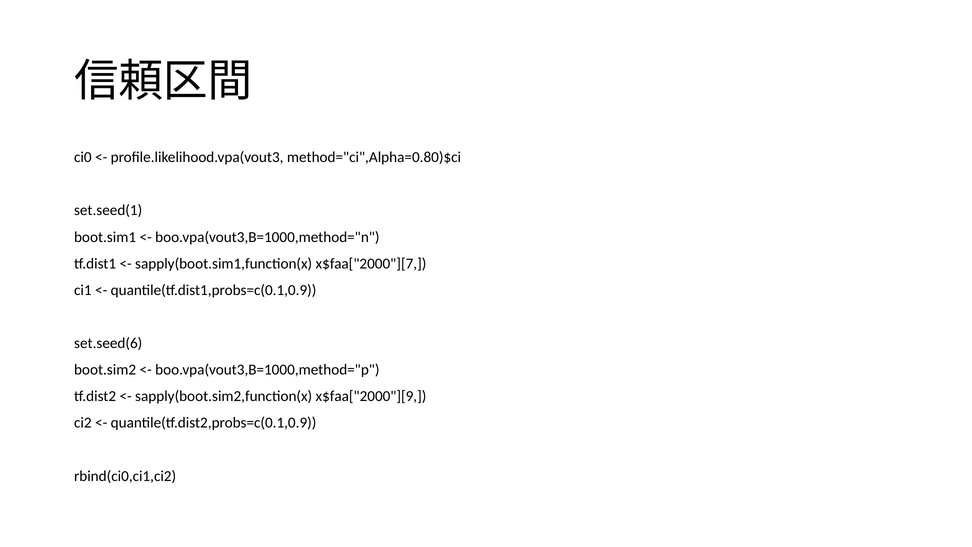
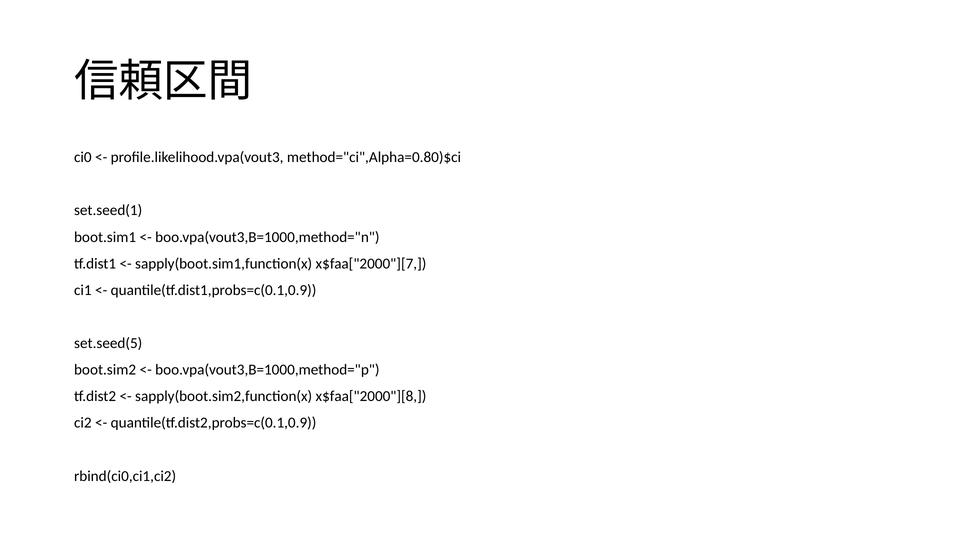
set.seed(6: set.seed(6 -> set.seed(5 (108, 343)
x$faa["2000"][9: x$faa["2000"][9 -> x$faa["2000"][8 (371, 396)
